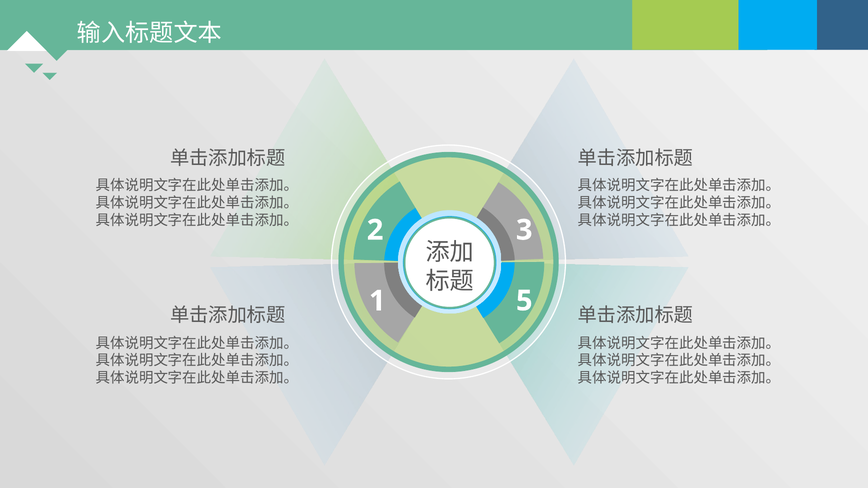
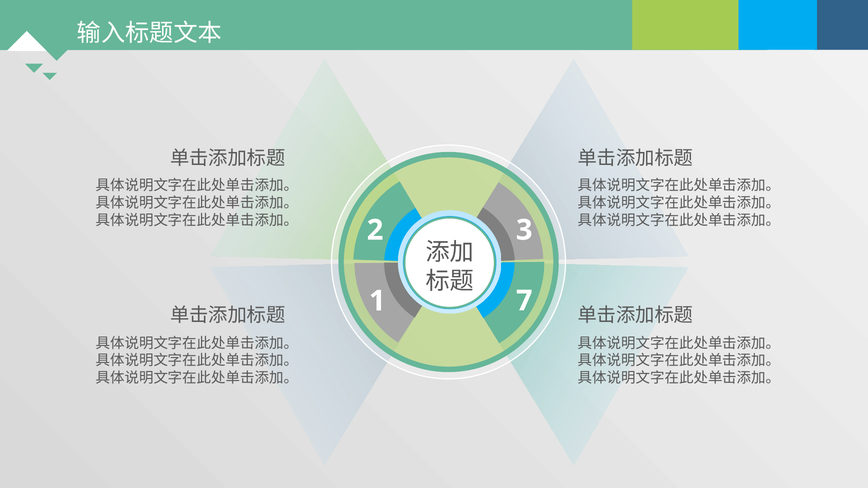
5: 5 -> 7 (524, 301)
